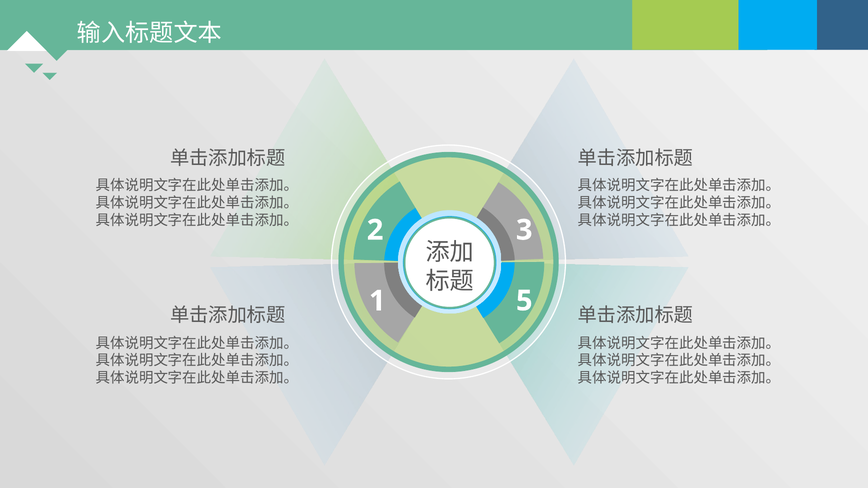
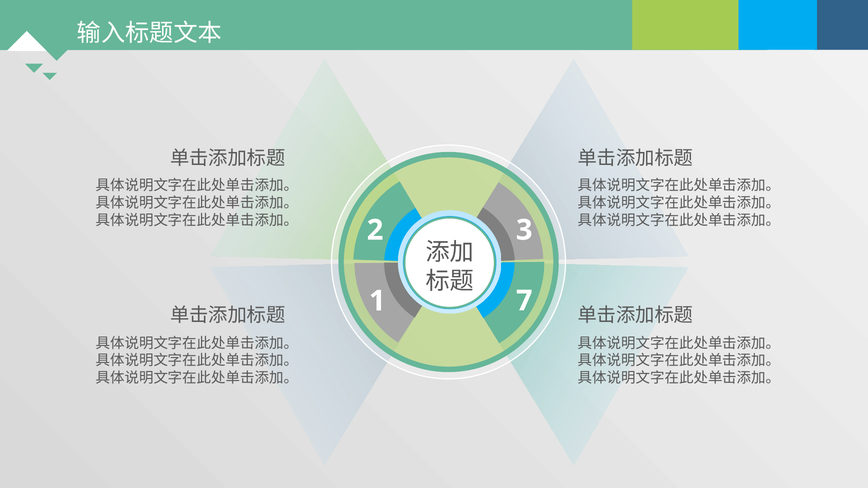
5: 5 -> 7 (524, 301)
